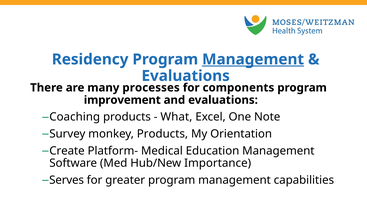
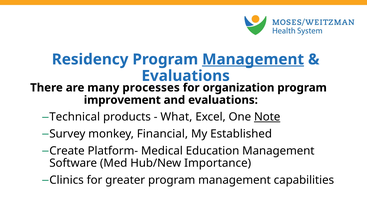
components: components -> organization (238, 88)
Coaching: Coaching -> Technical (75, 117)
Note underline: none -> present (267, 117)
monkey Products: Products -> Financial (162, 134)
Orientation: Orientation -> Established (241, 134)
Serves: Serves -> Clinics (67, 181)
